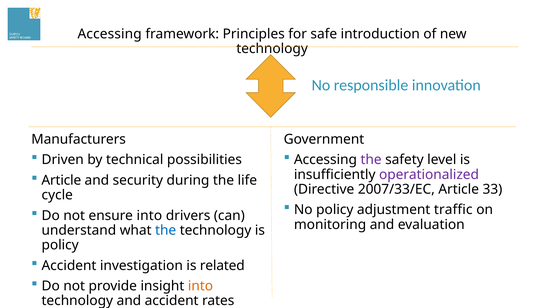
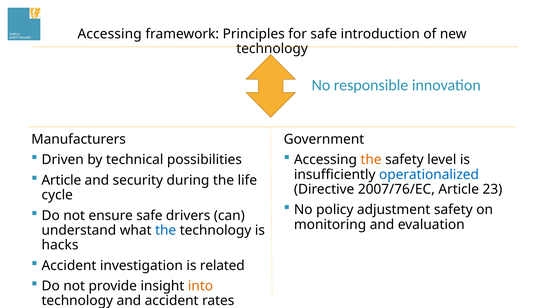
the colour: purple -> orange (371, 160)
operationalized colour: purple -> blue (429, 174)
2007/33/EC: 2007/33/EC -> 2007/76/EC (396, 189)
33: 33 -> 23 (492, 189)
adjustment traffic: traffic -> safety (453, 210)
ensure into: into -> safe (149, 215)
policy: policy -> hacks (60, 245)
